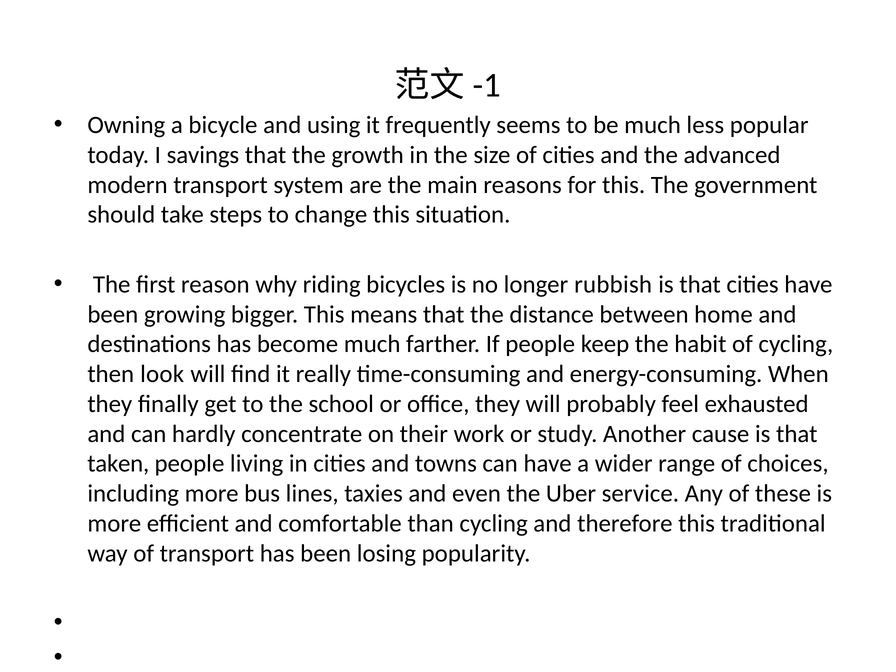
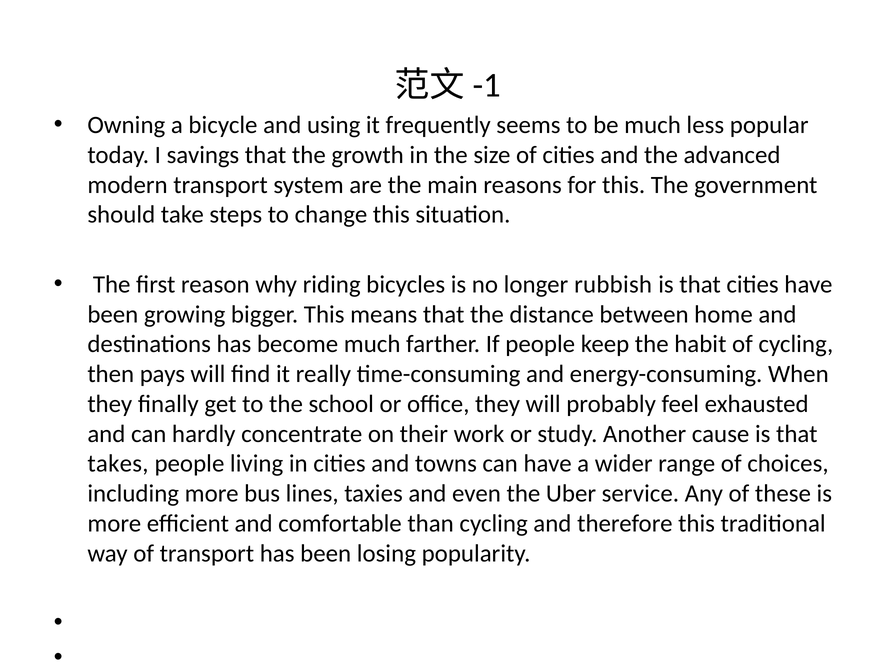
look: look -> pays (162, 374)
taken: taken -> takes (118, 464)
